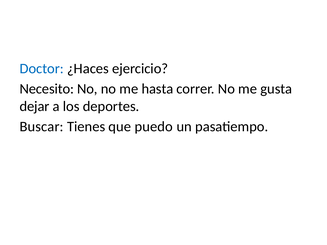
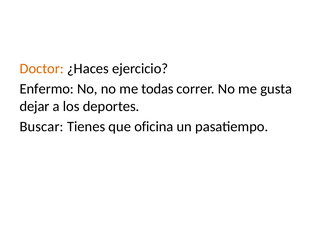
Doctor colour: blue -> orange (42, 69)
Necesito: Necesito -> Enfermo (47, 89)
hasta: hasta -> todas (157, 89)
puedo: puedo -> oficina (154, 127)
